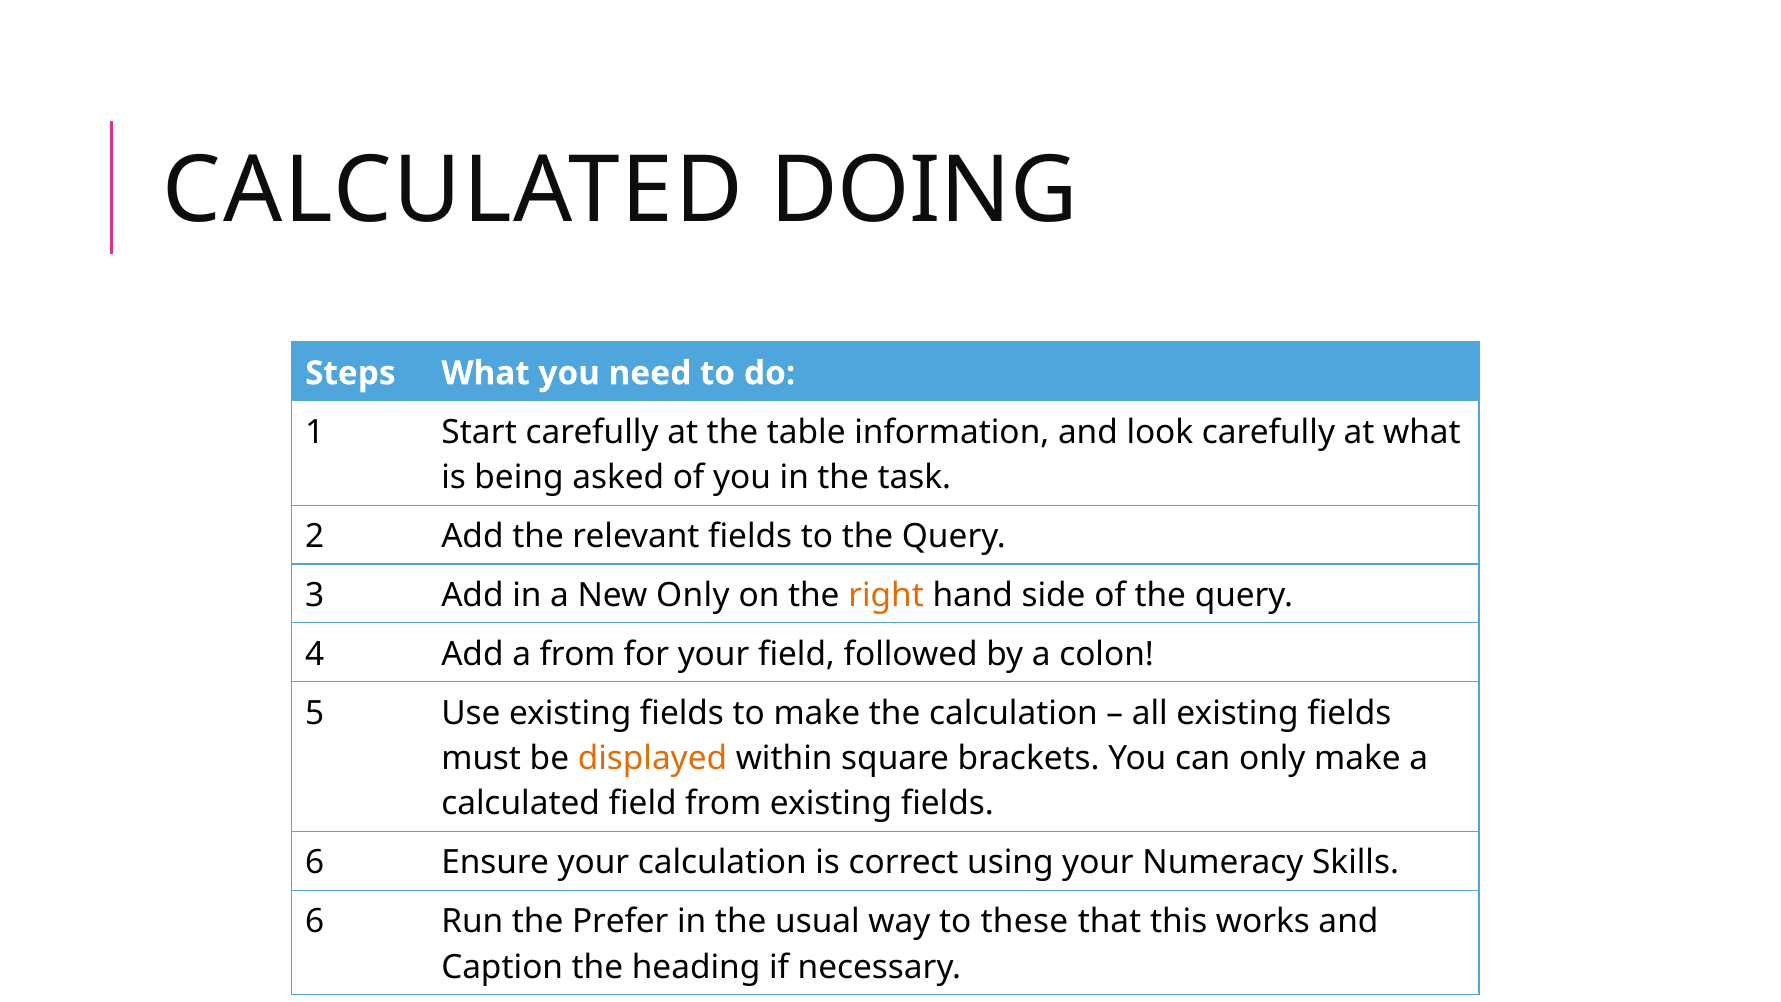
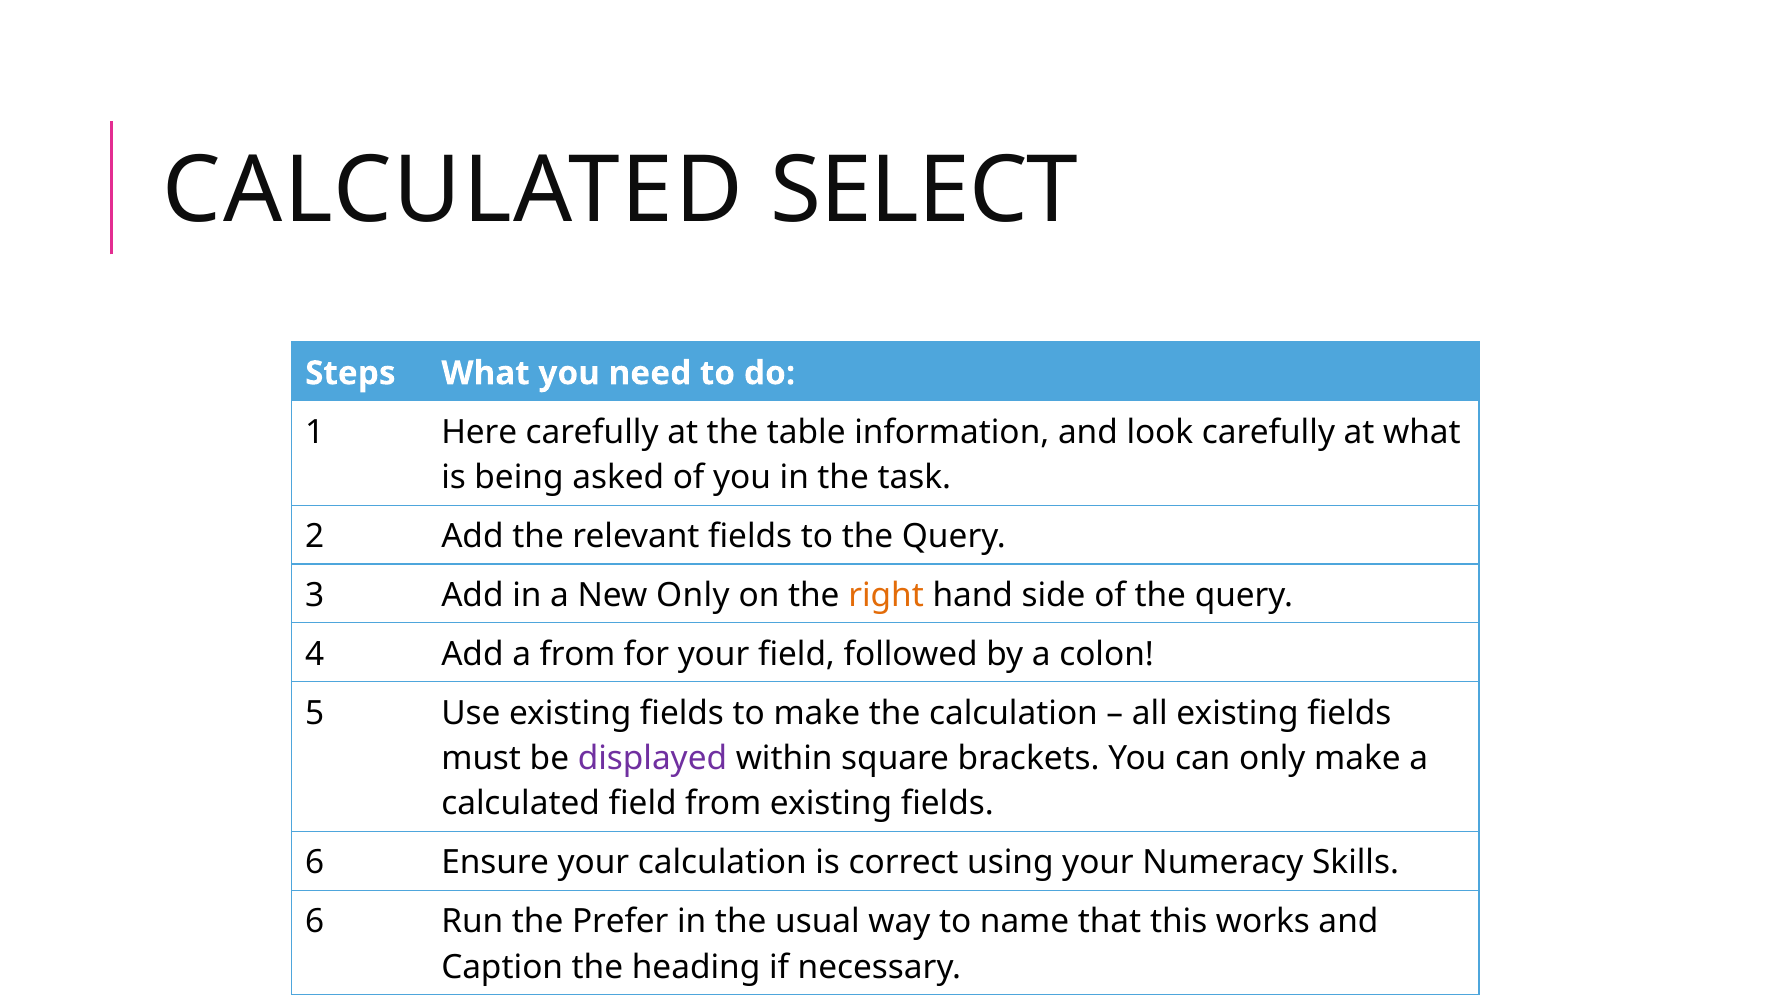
DOING: DOING -> SELECT (924, 191)
Start: Start -> Here (479, 432)
displayed colour: orange -> purple (652, 758)
these: these -> name (1025, 921)
